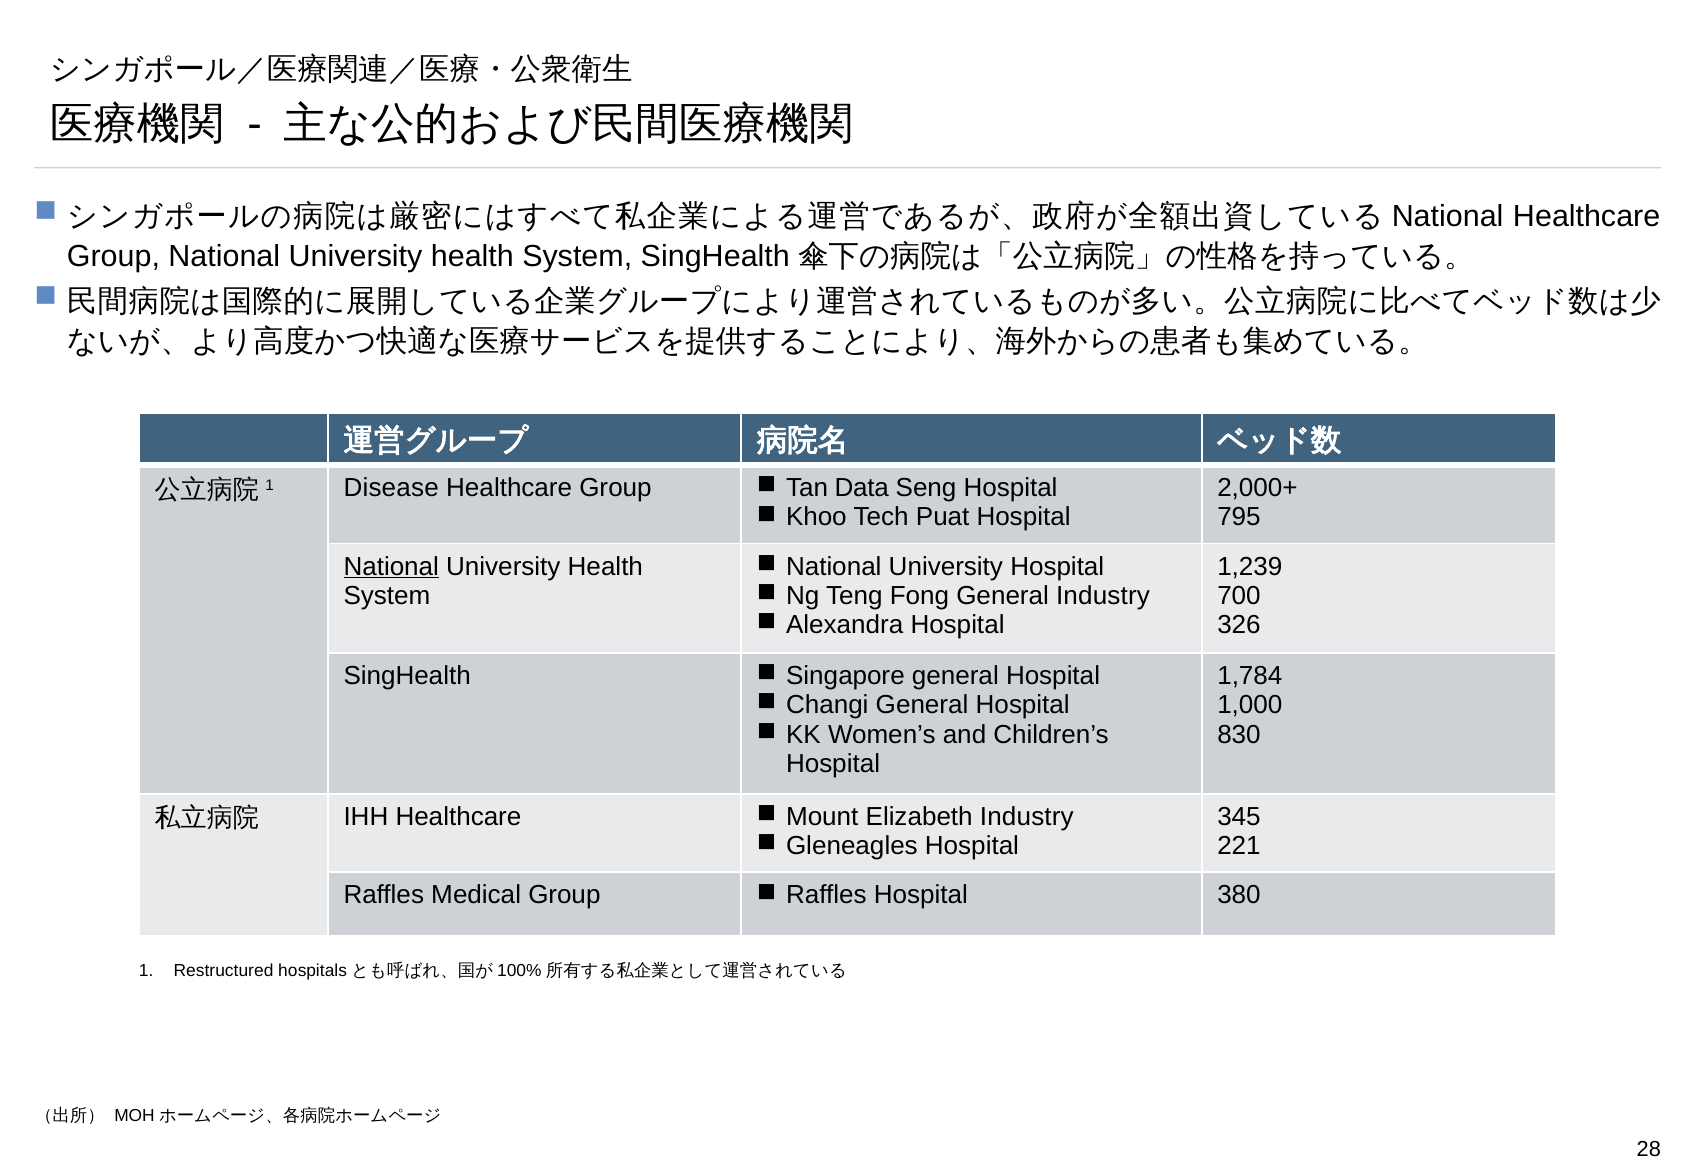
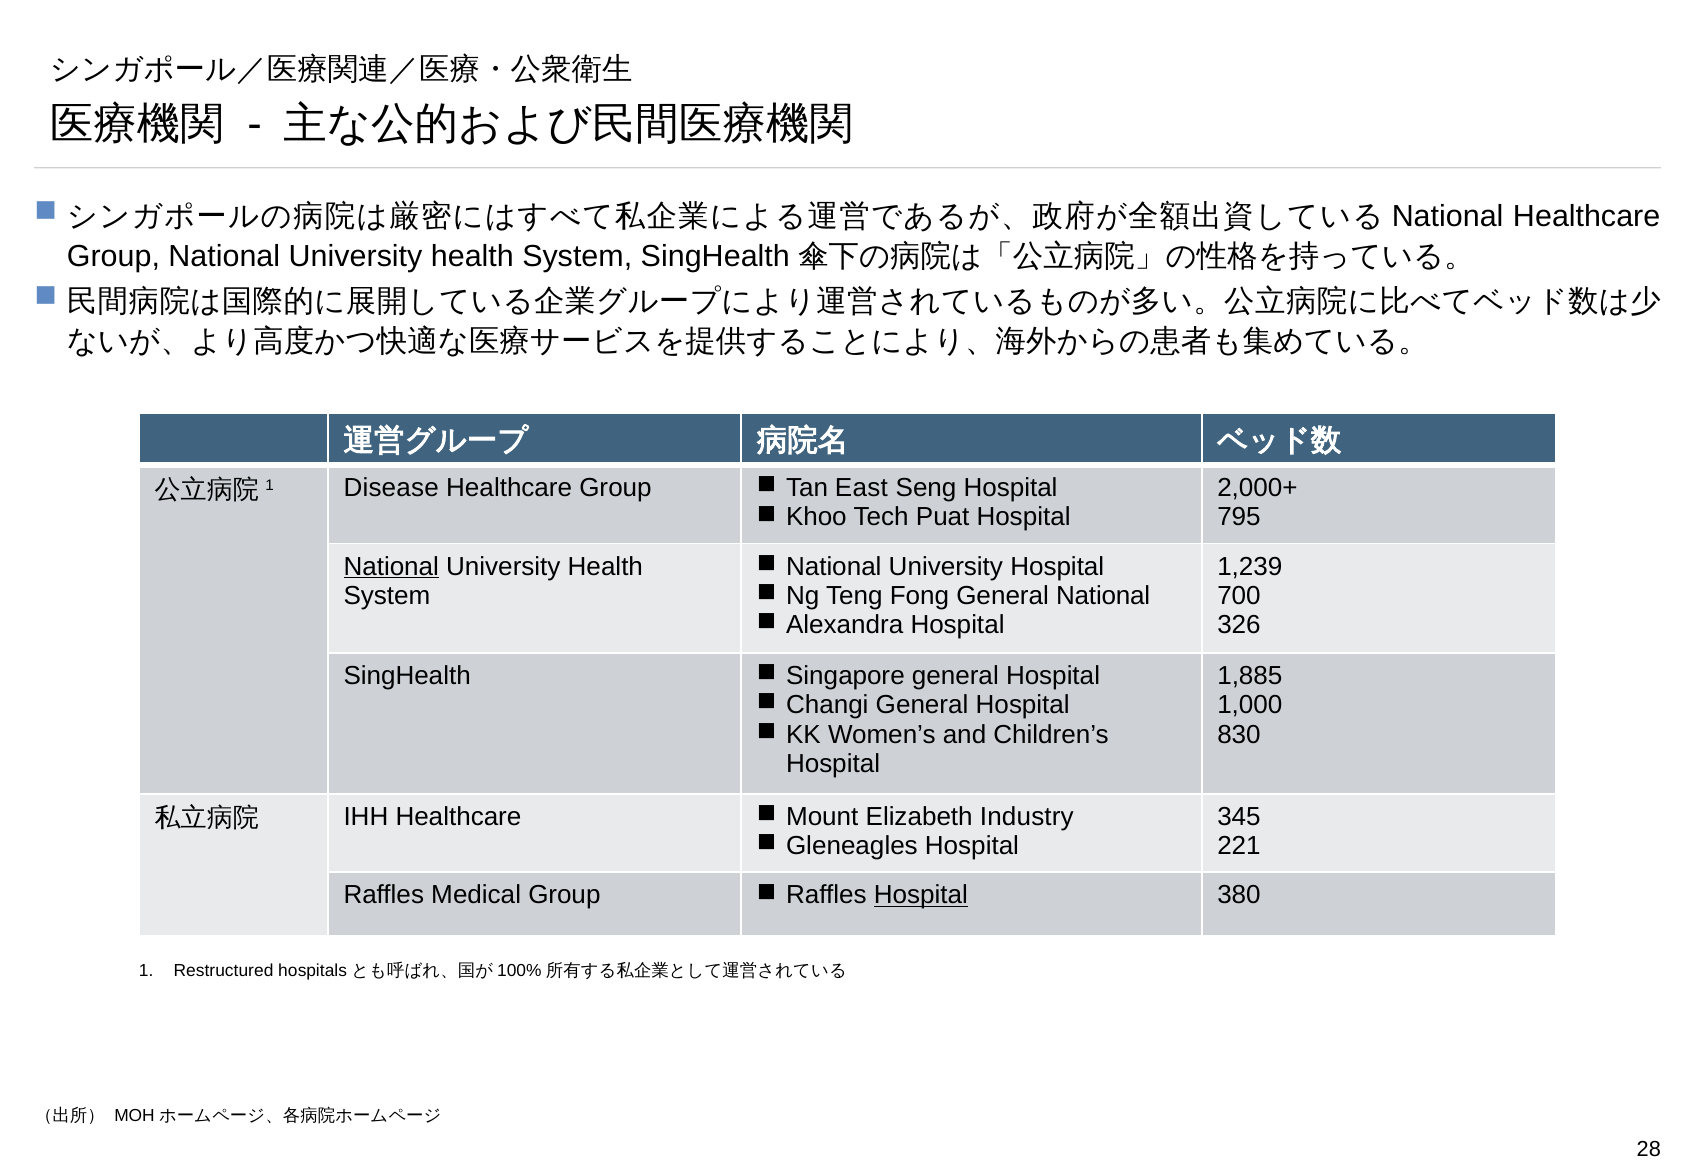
Data: Data -> East (861, 488)
General Industry: Industry -> National (1103, 595)
1,784: 1,784 -> 1,885 (1250, 676)
Hospital underline: none -> present (921, 895)
